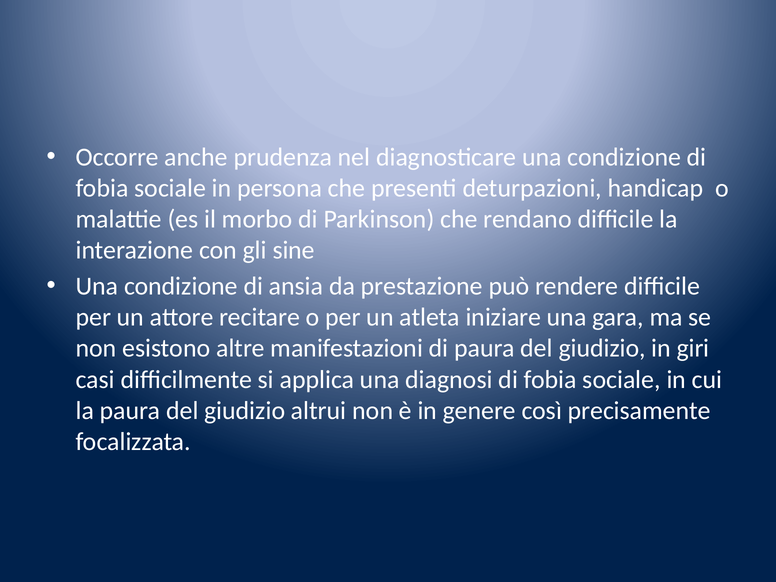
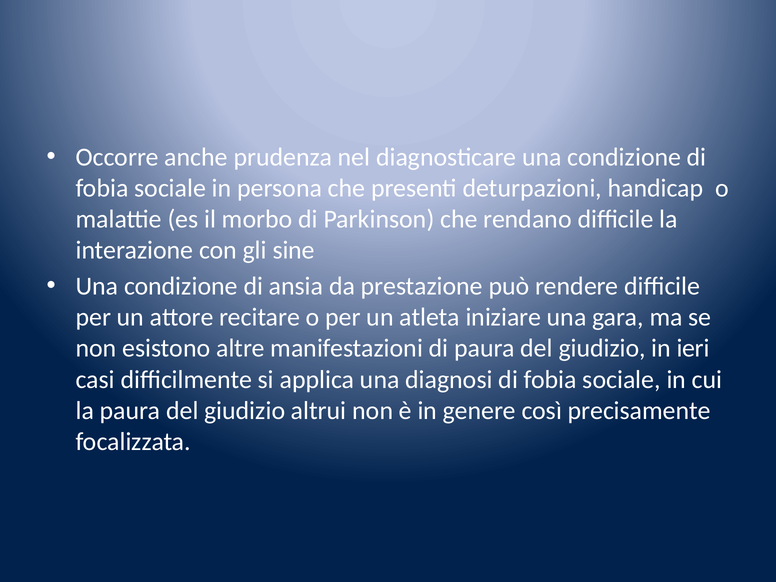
giri: giri -> ieri (693, 348)
